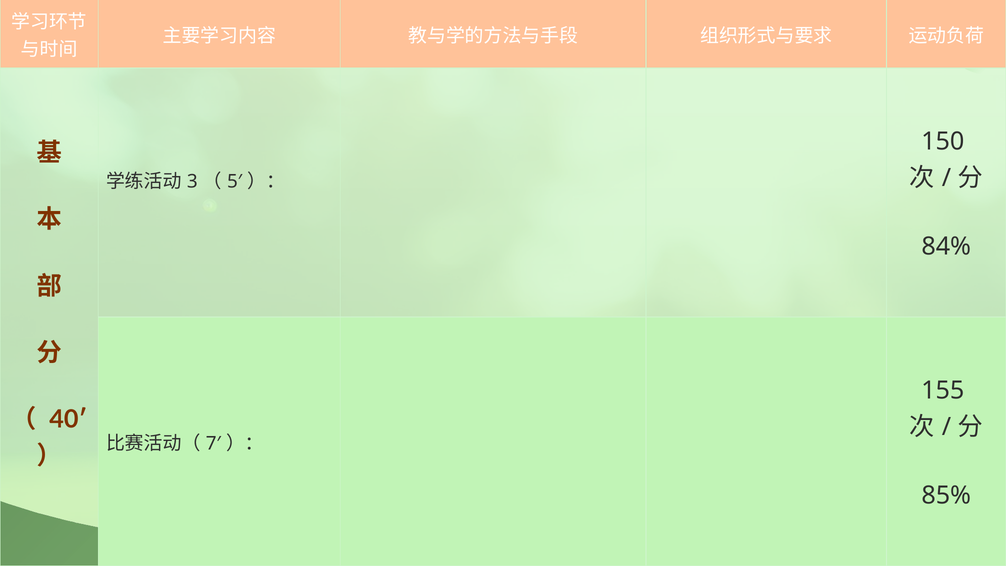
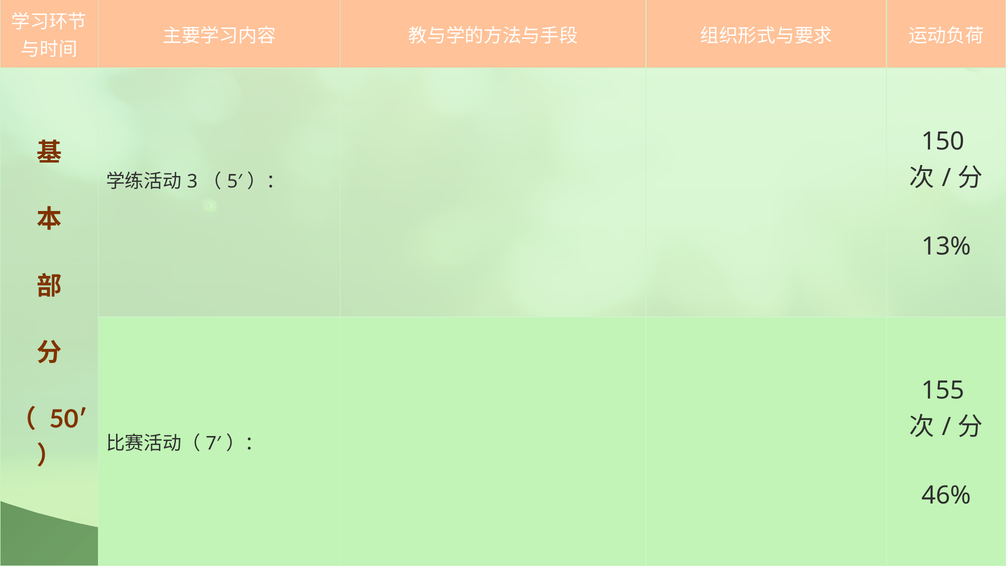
84%: 84% -> 13% (946, 247)
40′: 40′ -> 50′ (68, 420)
85%: 85% -> 46% (946, 495)
